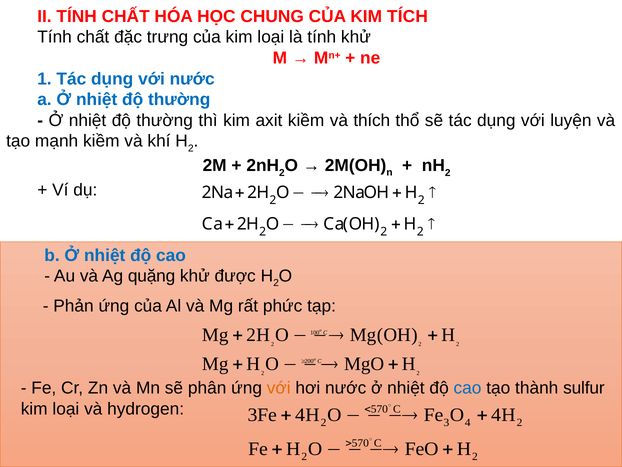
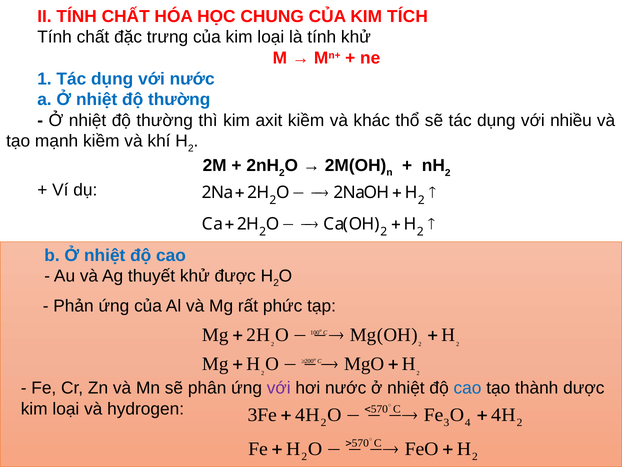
thích: thích -> khác (372, 120)
luyện: luyện -> nhiều (571, 120)
quặng: quặng -> thuyết (152, 276)
với colour: orange -> purple (279, 388)
sulfur: sulfur -> dược (584, 388)
